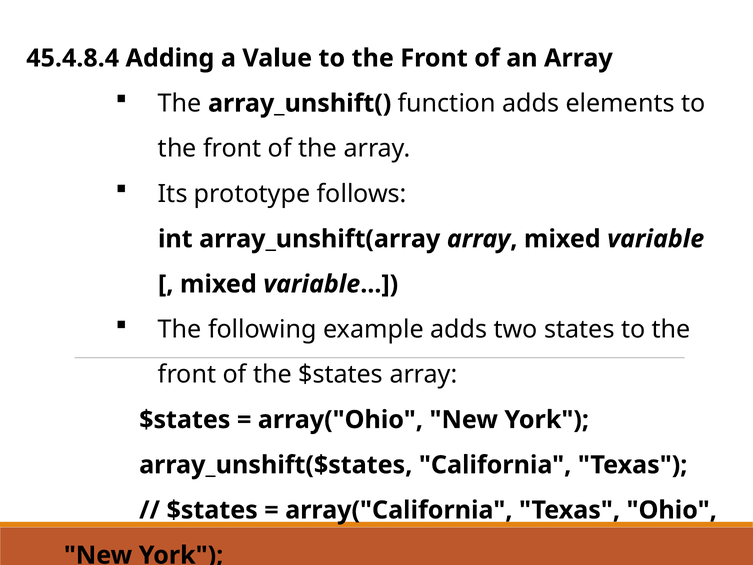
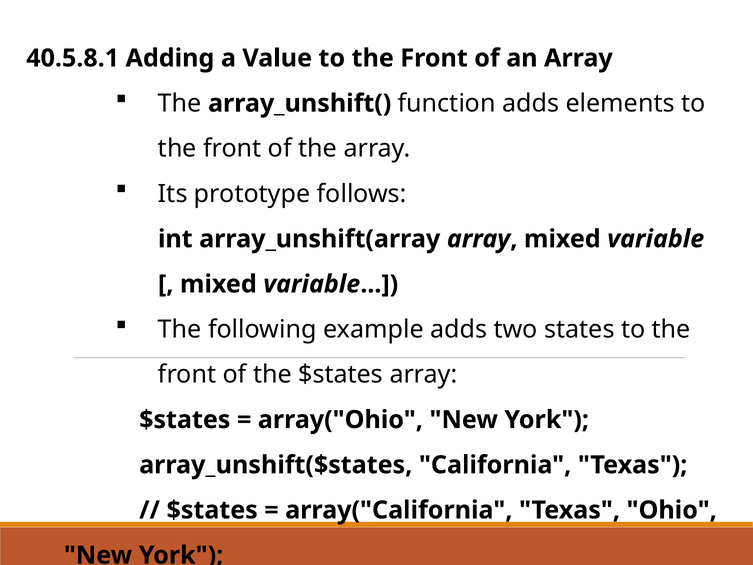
45.4.8.4: 45.4.8.4 -> 40.5.8.1 (73, 58)
